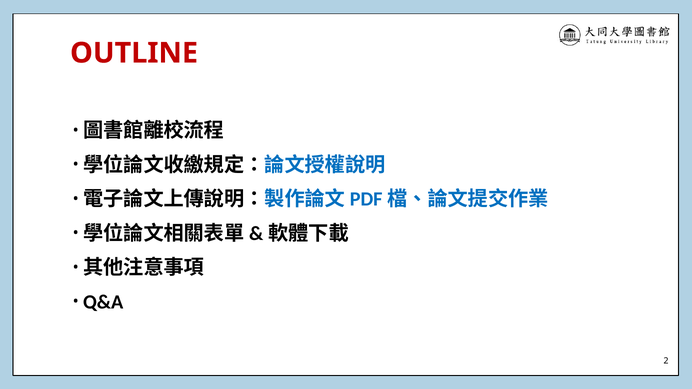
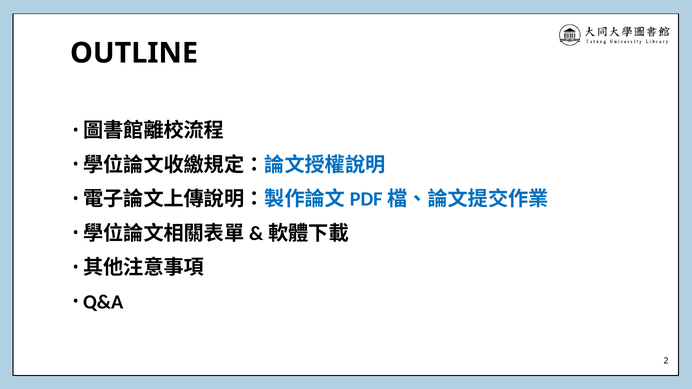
OUTLINE colour: red -> black (134, 53)
